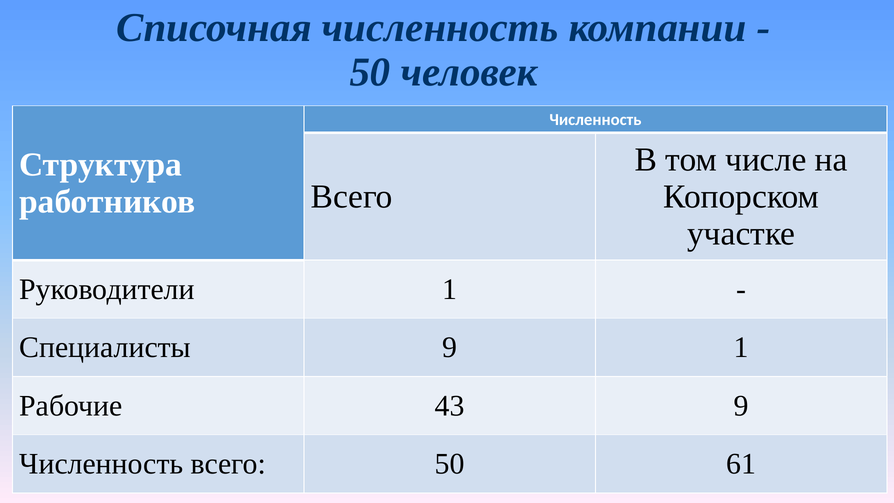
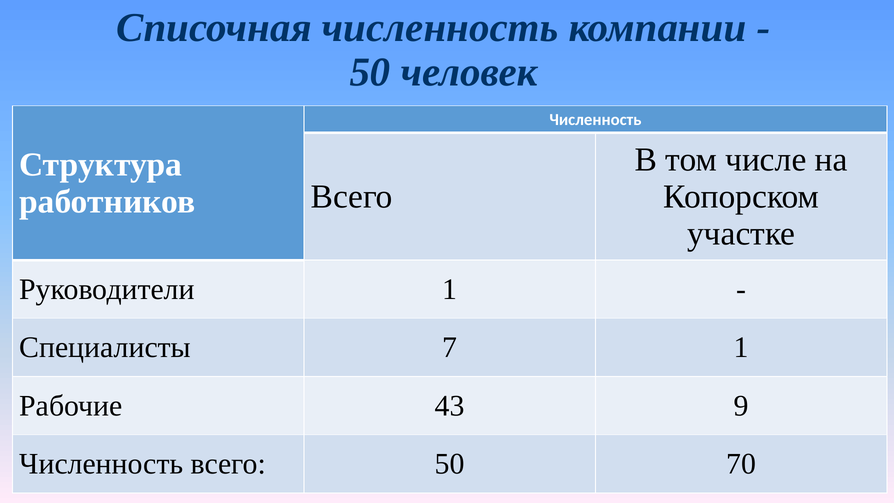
Специалисты 9: 9 -> 7 (450, 348)
61: 61 -> 70 (741, 464)
